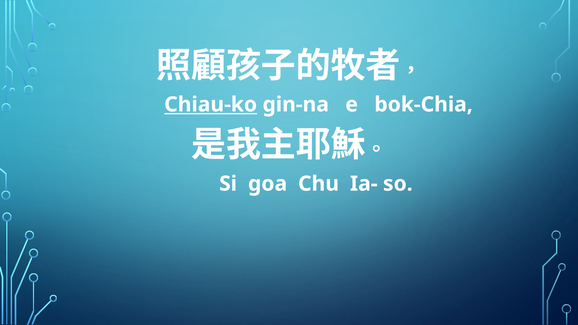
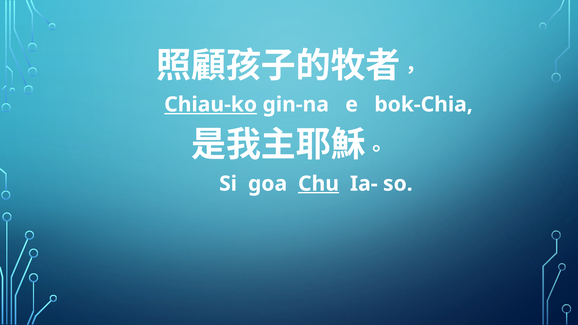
Chu underline: none -> present (319, 184)
